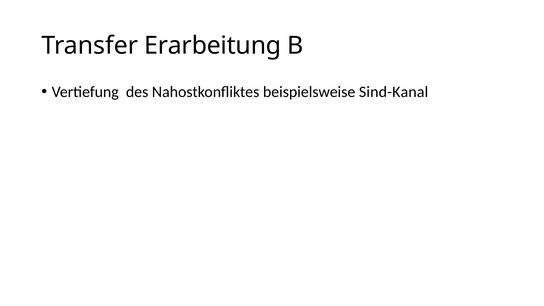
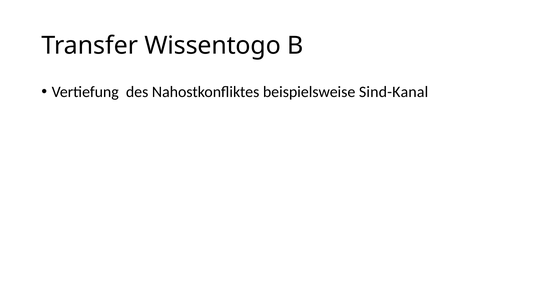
Erarbeitung: Erarbeitung -> Wissentogo (213, 46)
